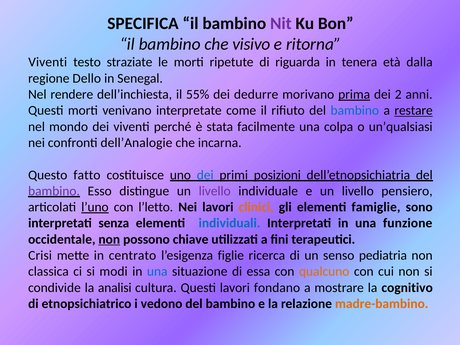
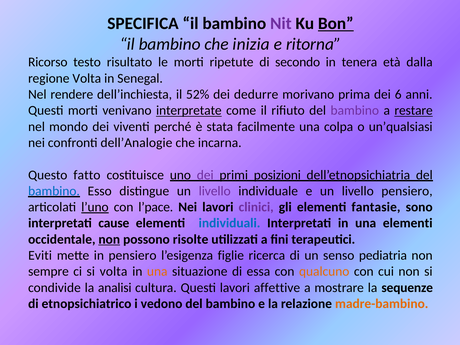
Bon underline: none -> present (336, 23)
visivo: visivo -> inizia (251, 44)
Viventi: Viventi -> Ricorso (48, 62)
straziate: straziate -> risultato (129, 62)
riguarda: riguarda -> secondo (298, 62)
regione Dello: Dello -> Volta (87, 78)
55%: 55% -> 52% (198, 94)
prima underline: present -> none (354, 94)
2: 2 -> 6 (398, 94)
interpretate underline: none -> present (189, 111)
bambino colour: blue -> purple (355, 111)
dei colour: blue -> purple (205, 175)
bambino colour: purple -> blue (54, 191)
l’letto: l’letto -> l’pace (156, 207)
clinici colour: orange -> purple (256, 207)
famiglie: famiglie -> fantasie (376, 207)
senza: senza -> cause (114, 223)
una funzione: funzione -> elementi (408, 223)
chiave: chiave -> risolte (191, 239)
Crisi: Crisi -> Eviti (40, 255)
in centrato: centrato -> pensiero (133, 255)
classica: classica -> sempre (48, 272)
si modi: modi -> volta (114, 272)
una colour: blue -> orange (157, 272)
fondano: fondano -> affettive (277, 288)
cognitivo: cognitivo -> sequenze (407, 288)
